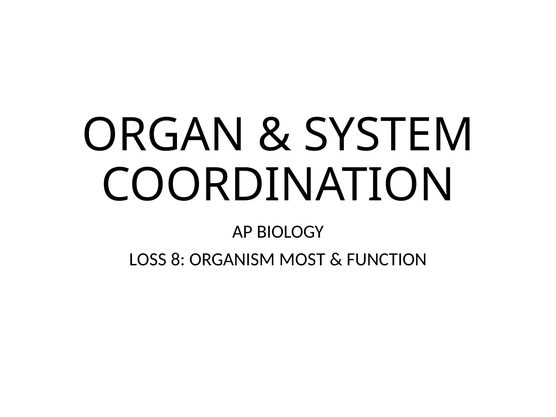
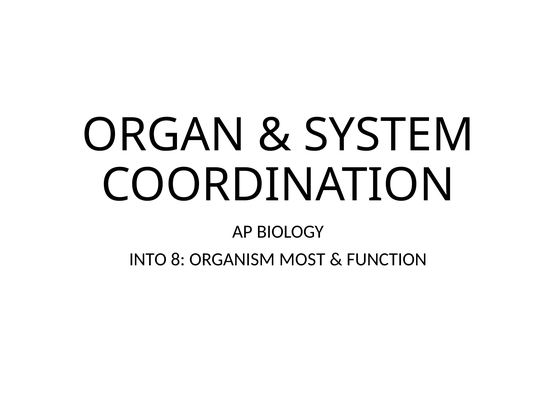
LOSS: LOSS -> INTO (148, 259)
